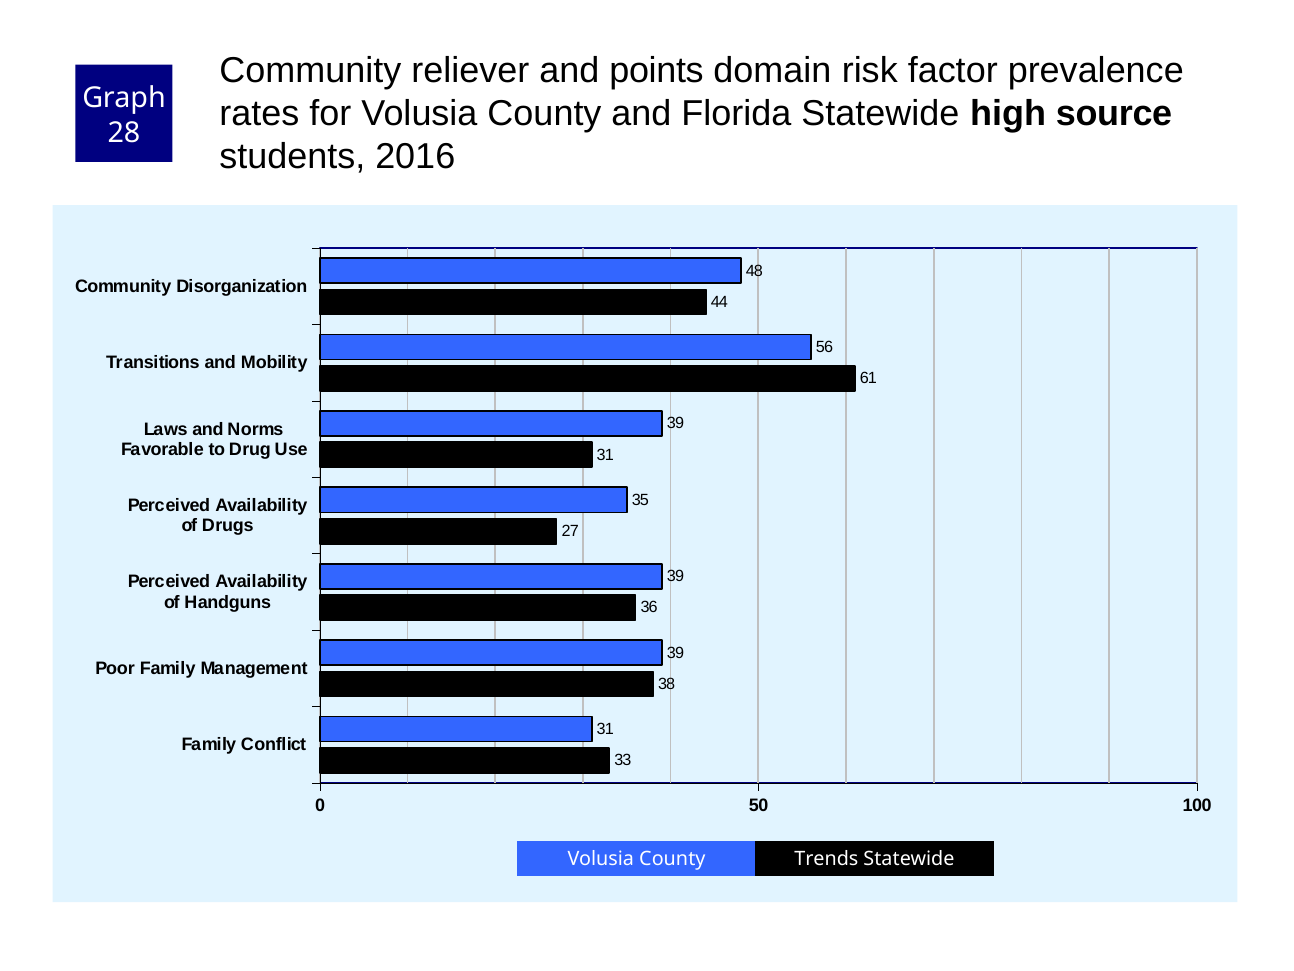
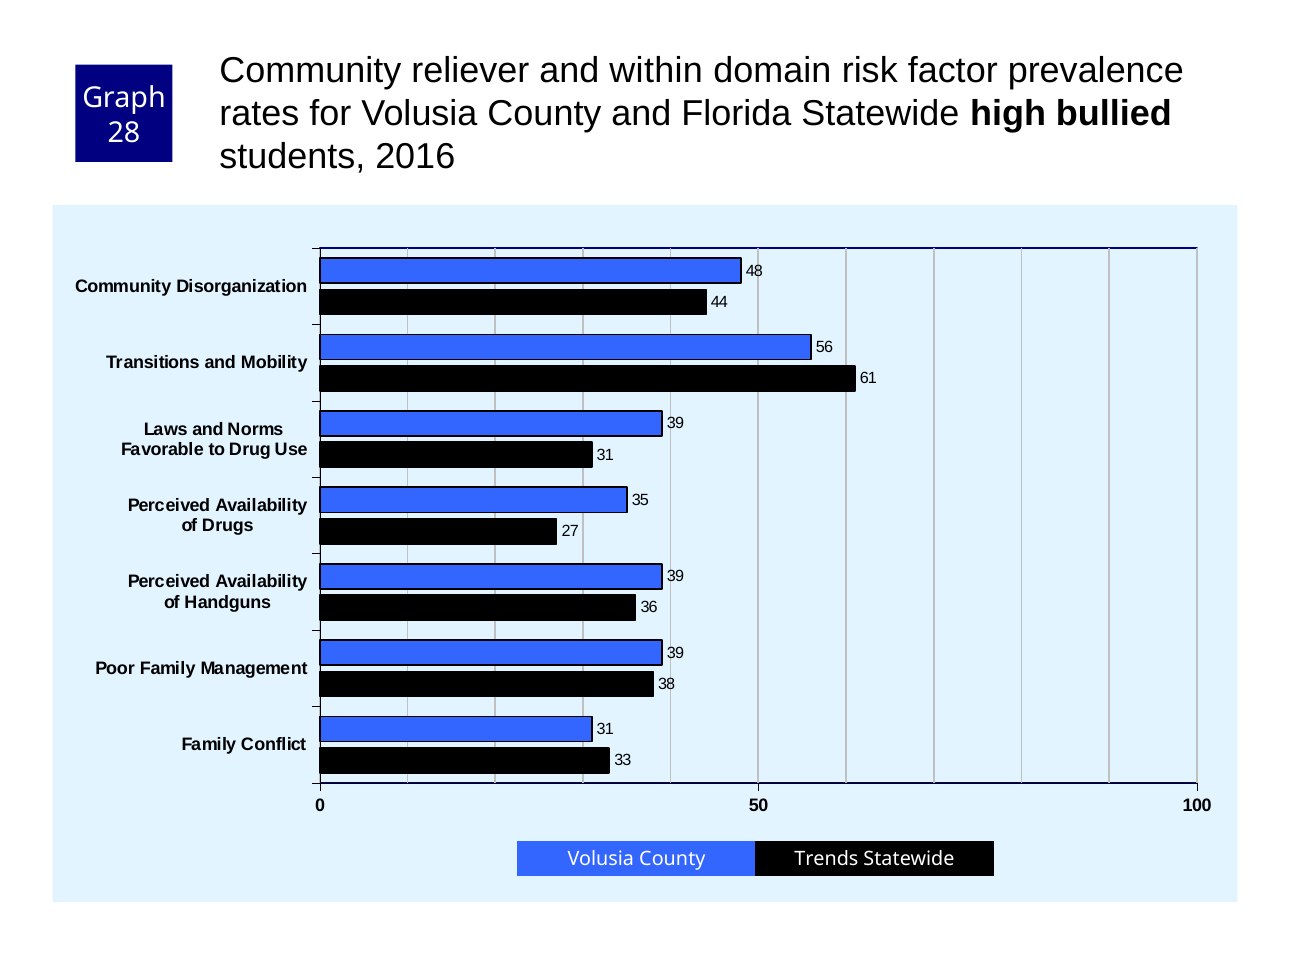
points: points -> within (656, 71)
source: source -> bullied (1114, 114)
